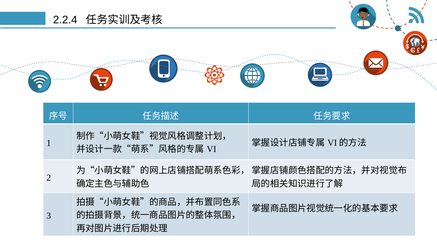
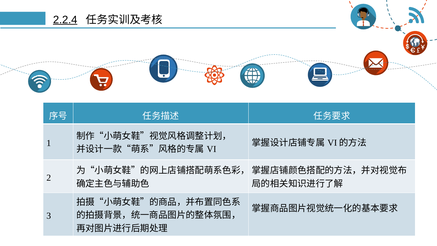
2.2.4 underline: none -> present (65, 20)
